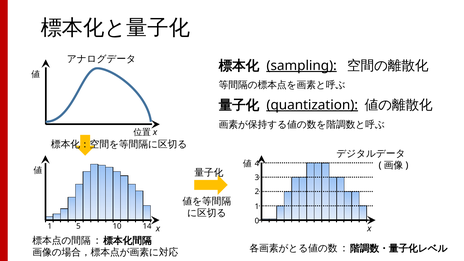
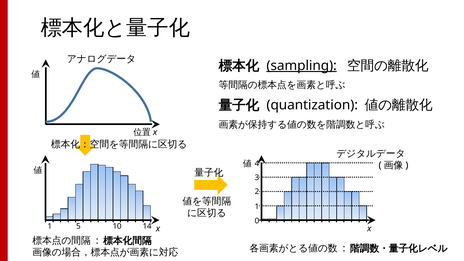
quantization underline: present -> none (312, 105)
